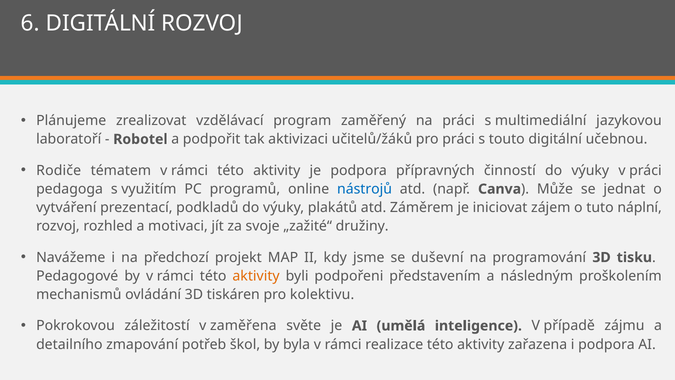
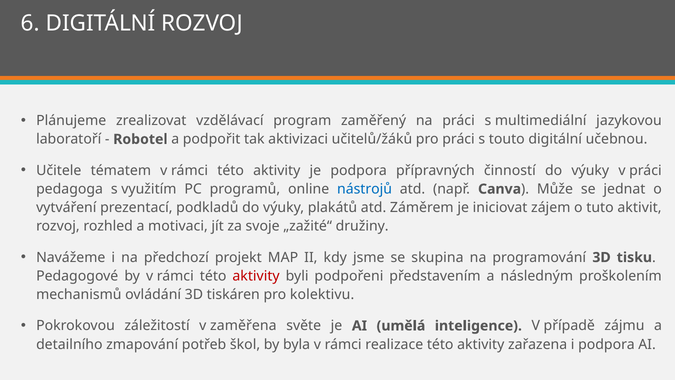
Rodiče: Rodiče -> Učitele (59, 170)
náplní: náplní -> aktivit (640, 207)
duševní: duševní -> skupina (437, 257)
aktivity colour: orange -> red (256, 276)
